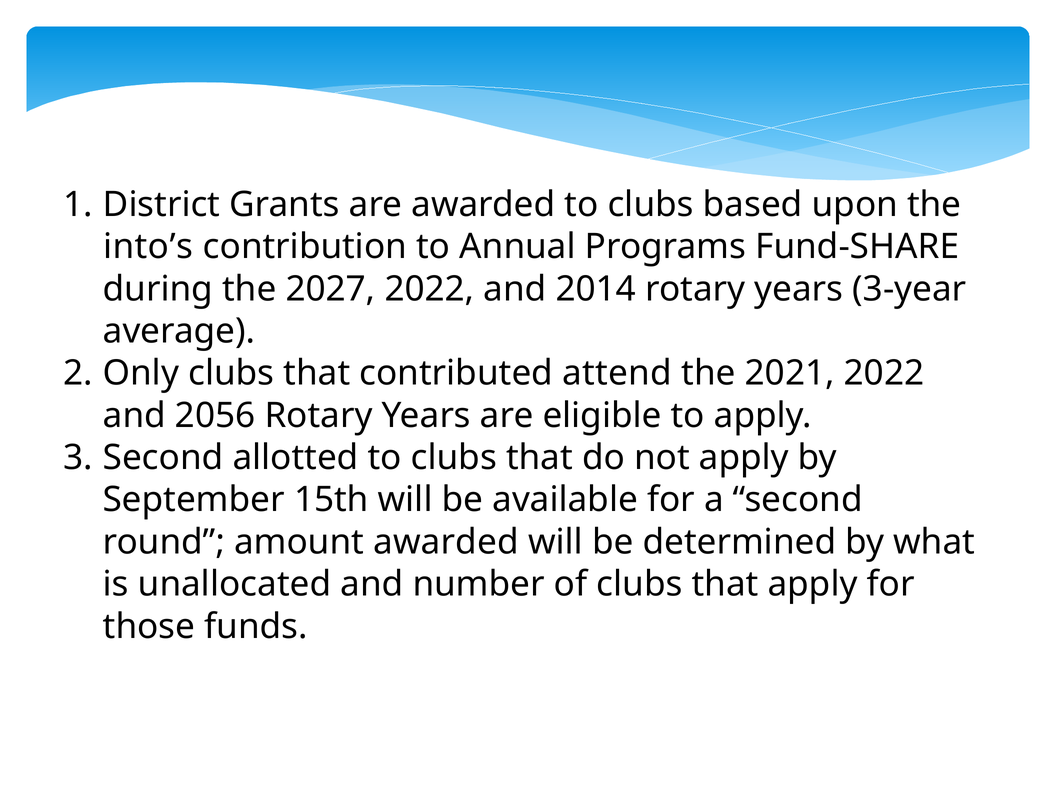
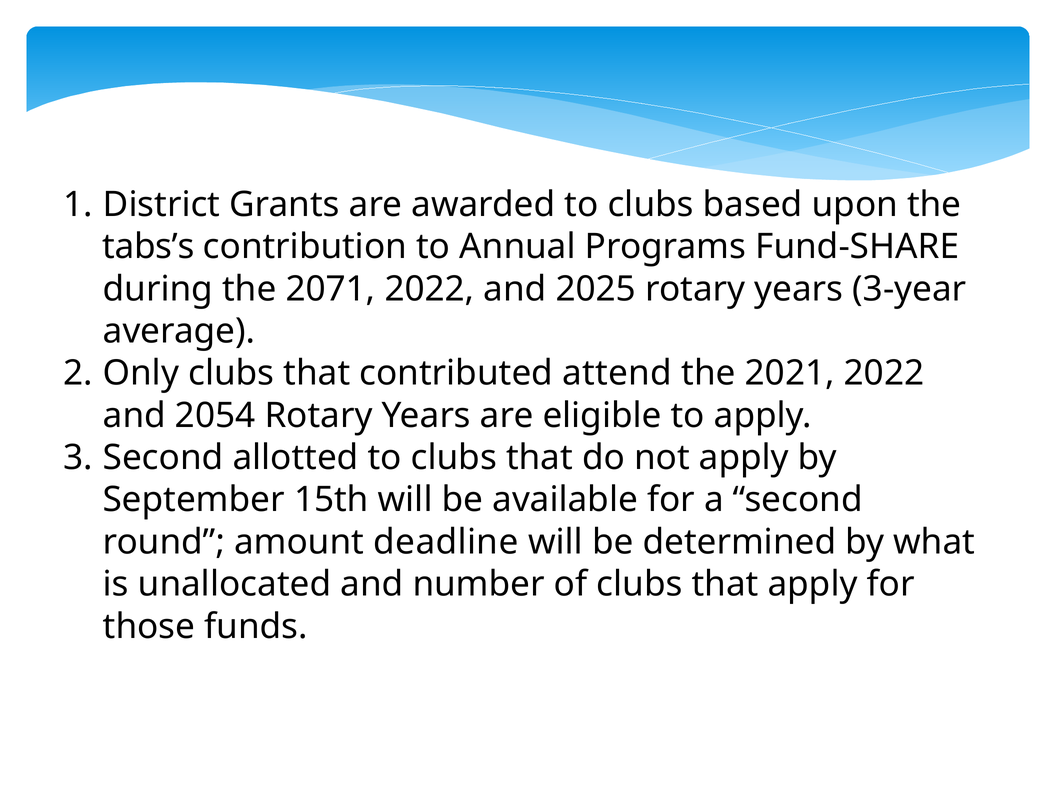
into’s: into’s -> tabs’s (148, 247)
2027: 2027 -> 2071 (331, 289)
2014: 2014 -> 2025 (596, 289)
2056: 2056 -> 2054 (215, 416)
amount awarded: awarded -> deadline (446, 542)
